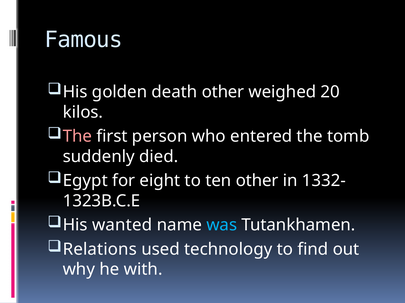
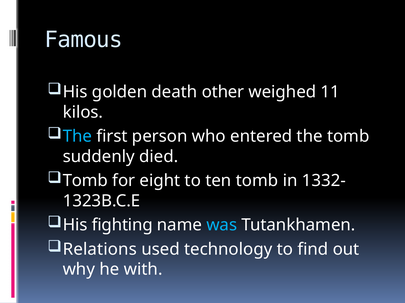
20: 20 -> 11 (330, 92)
The colour: pink -> light blue (77, 137)
Egypt: Egypt -> Tomb (85, 181)
ten other: other -> tomb (257, 181)
wanted: wanted -> fighting (122, 226)
